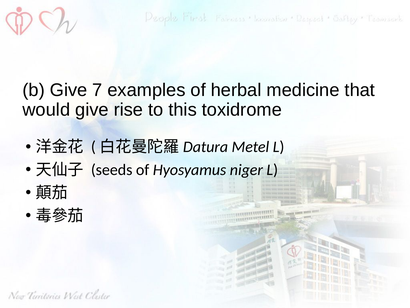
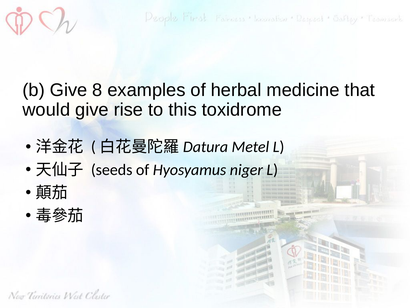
7: 7 -> 8 (97, 90)
